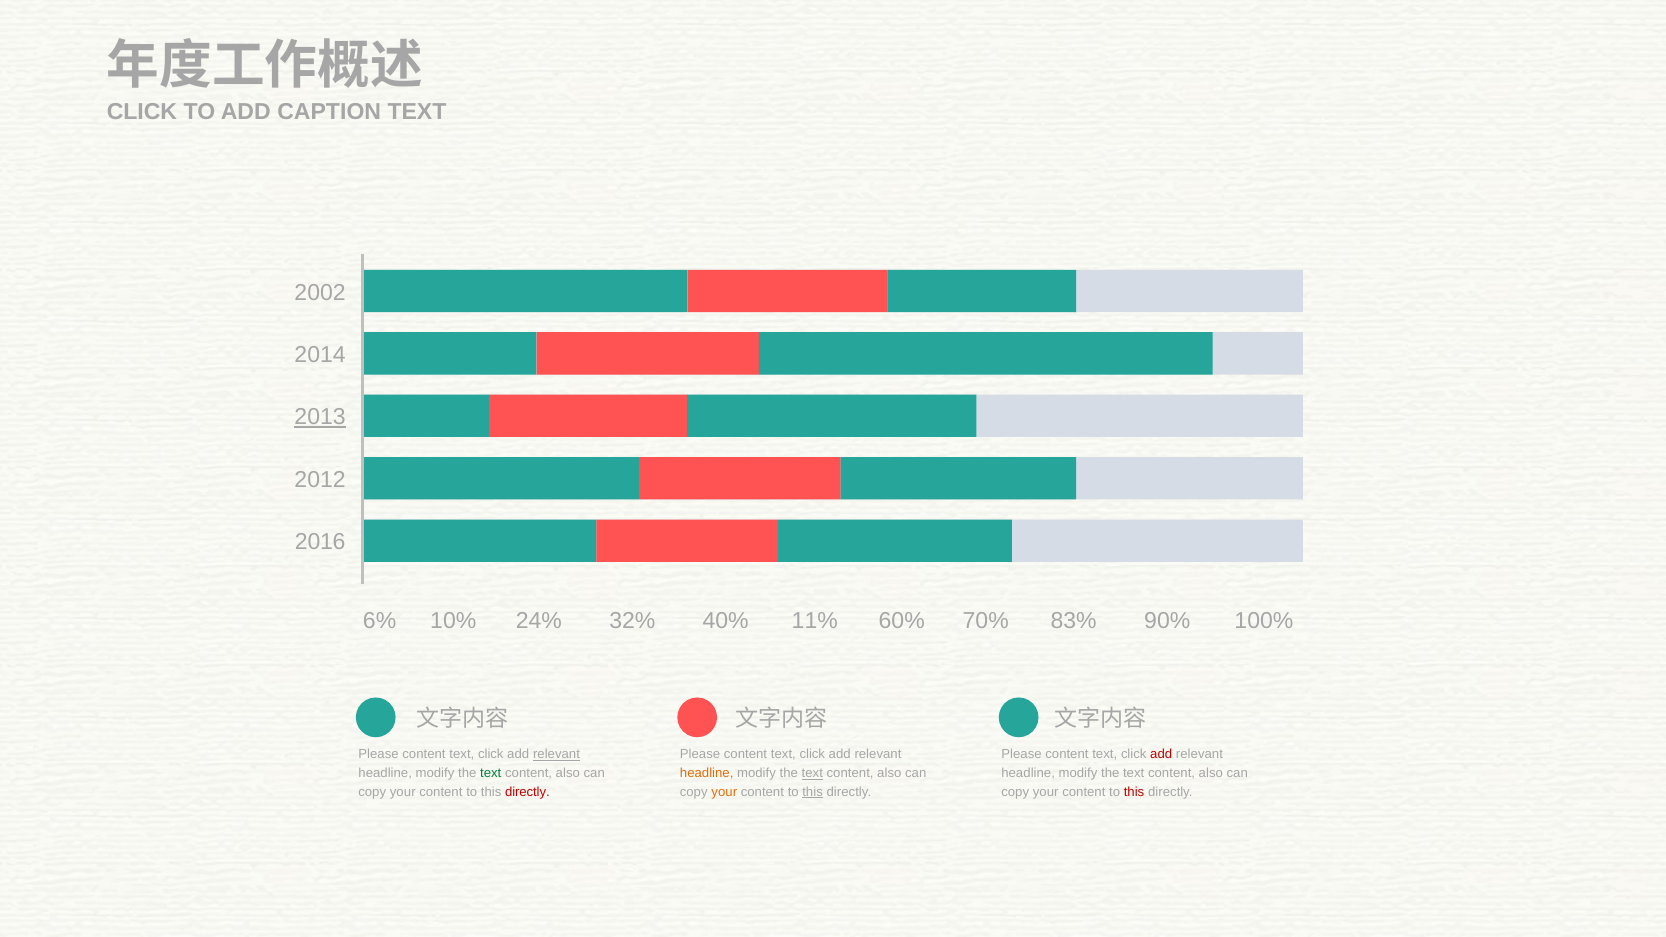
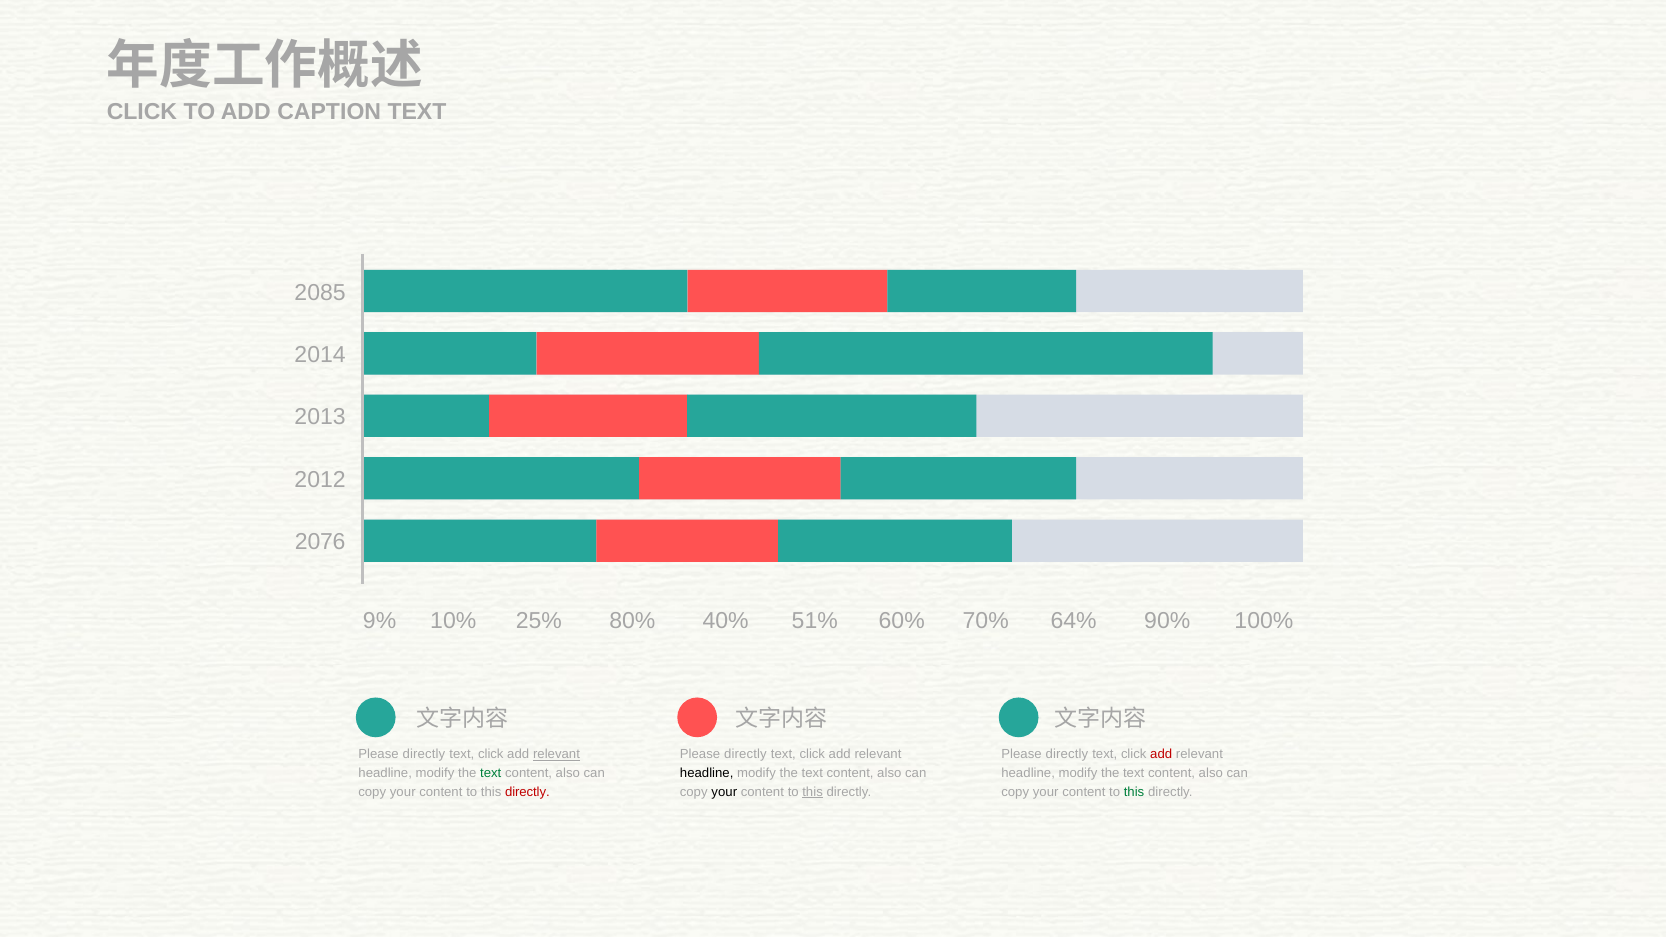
2002: 2002 -> 2085 (320, 292)
2013 underline: present -> none (320, 417)
2016: 2016 -> 2076 (320, 542)
6%: 6% -> 9% (380, 621)
24%: 24% -> 25% (539, 621)
32%: 32% -> 80% (632, 621)
11%: 11% -> 51% (815, 621)
83%: 83% -> 64% (1074, 621)
content: content -> directly (424, 754)
content: content -> directly (745, 754)
content: content -> directly (1067, 754)
headline colour: orange -> black (707, 773)
text underline: present -> none (812, 773)
your colour: orange -> black (724, 792)
this colour: red -> green (1134, 792)
